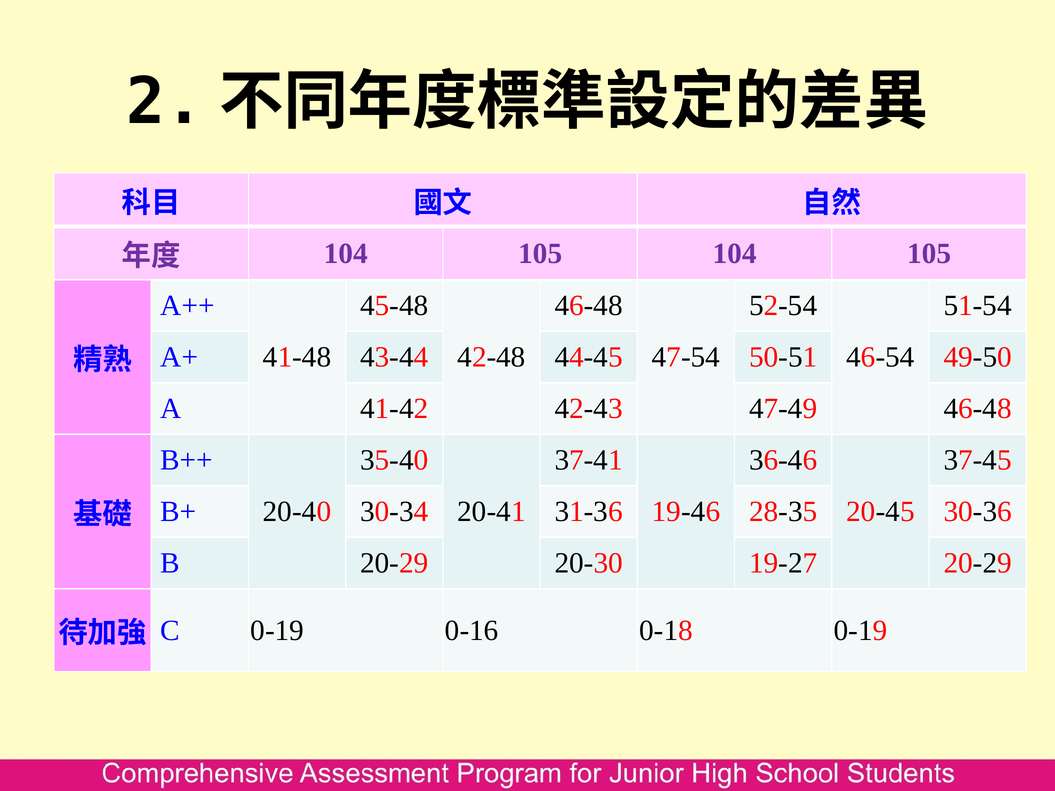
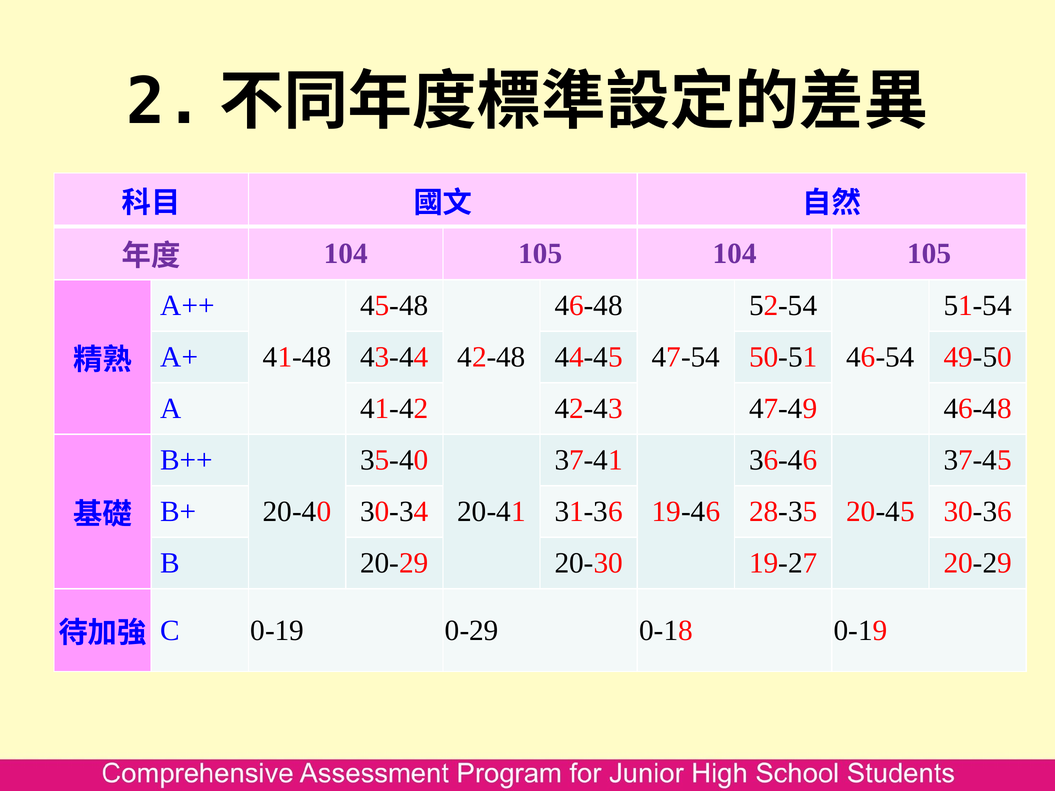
0-16: 0-16 -> 0-29 (472, 631)
